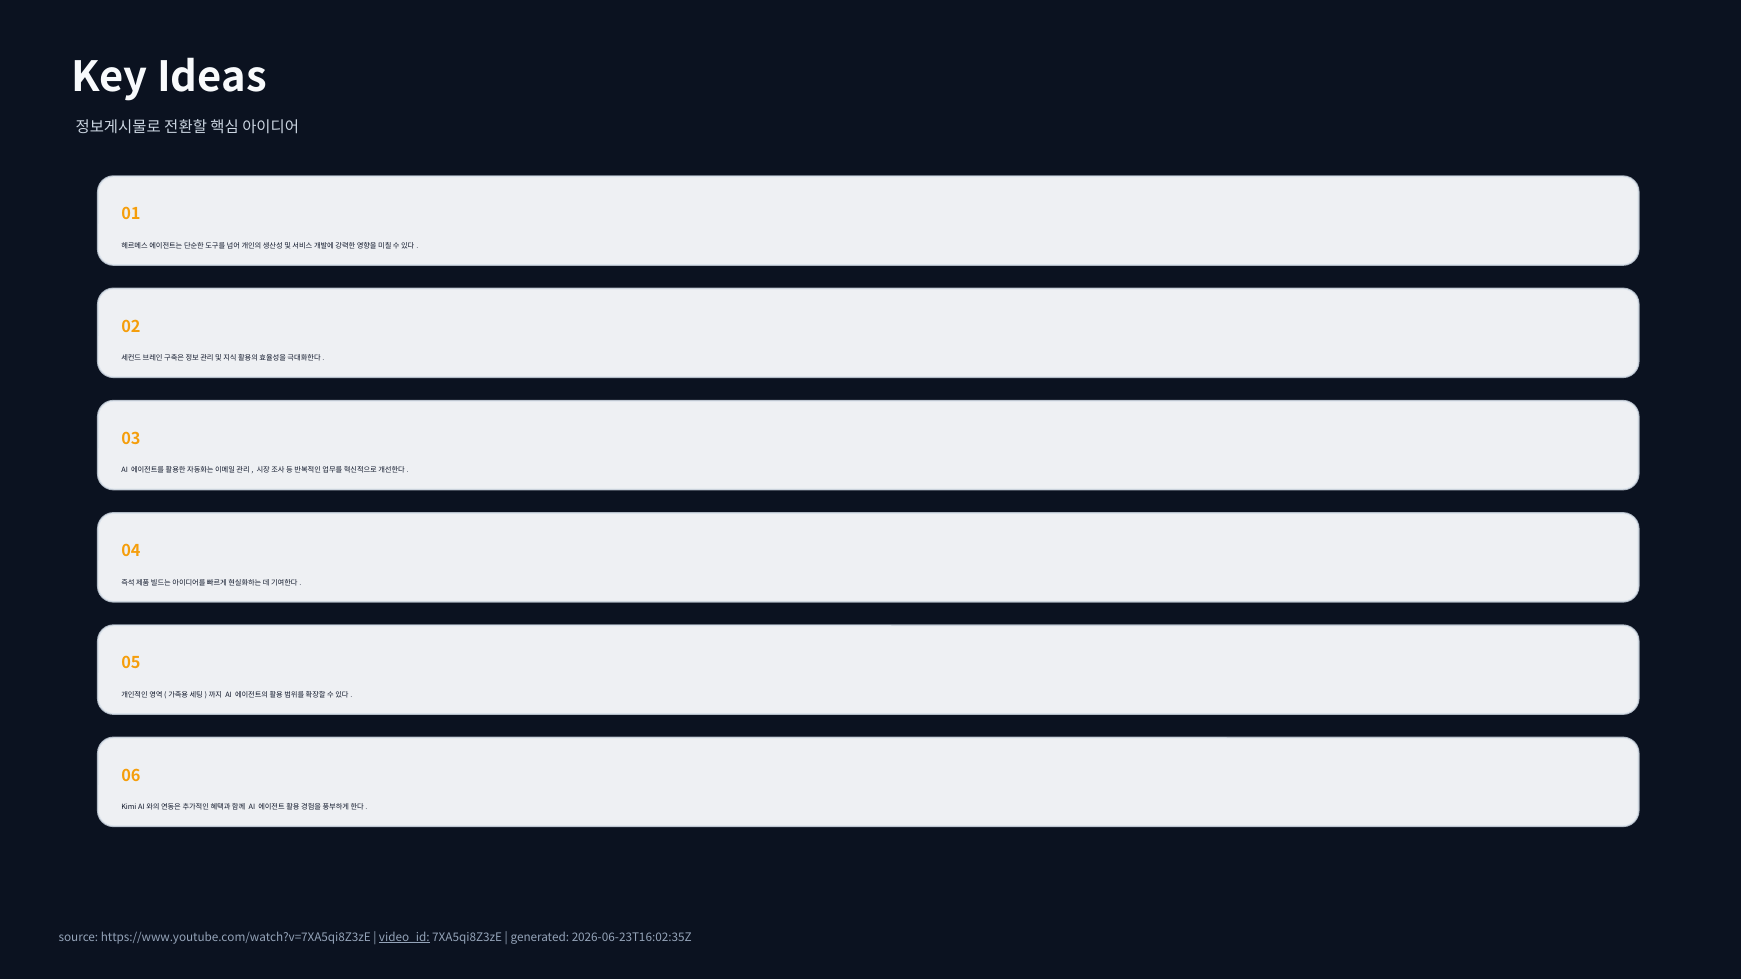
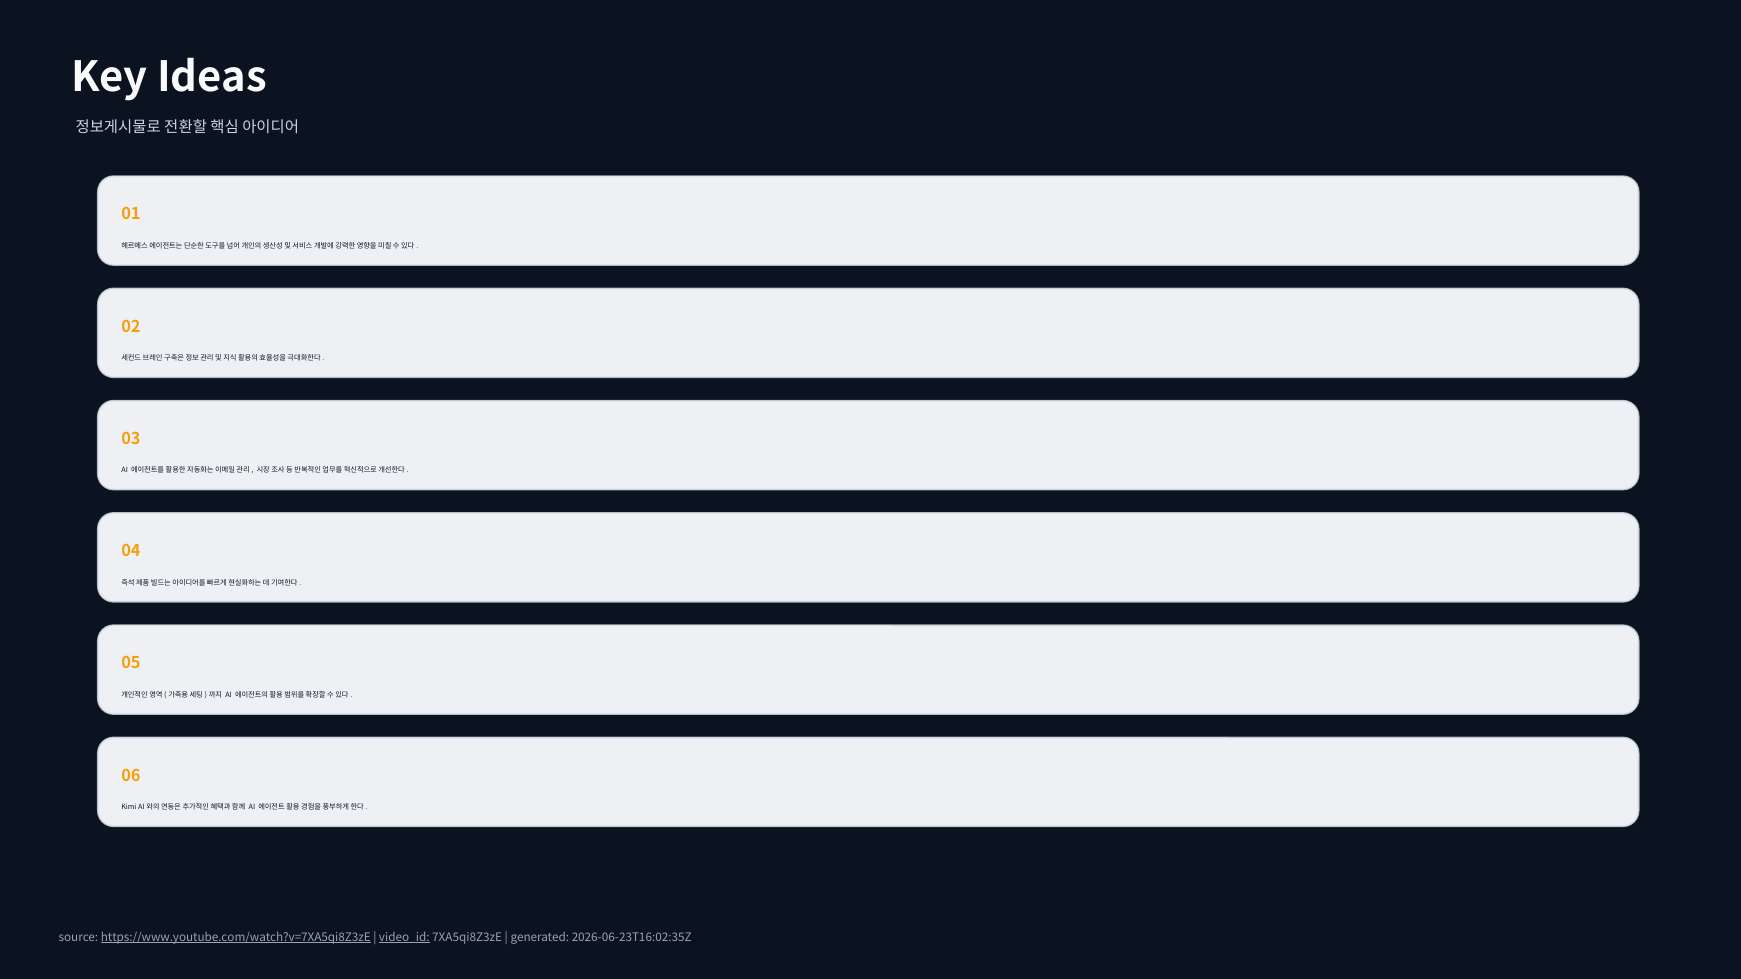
https://www.youtube.com/watch?v=7XA5qi8Z3zE underline: none -> present (236, 938)
